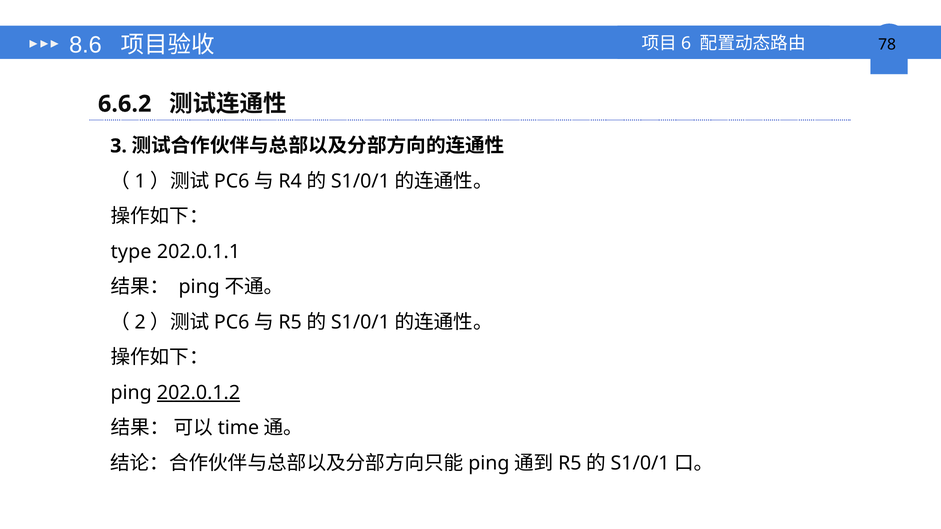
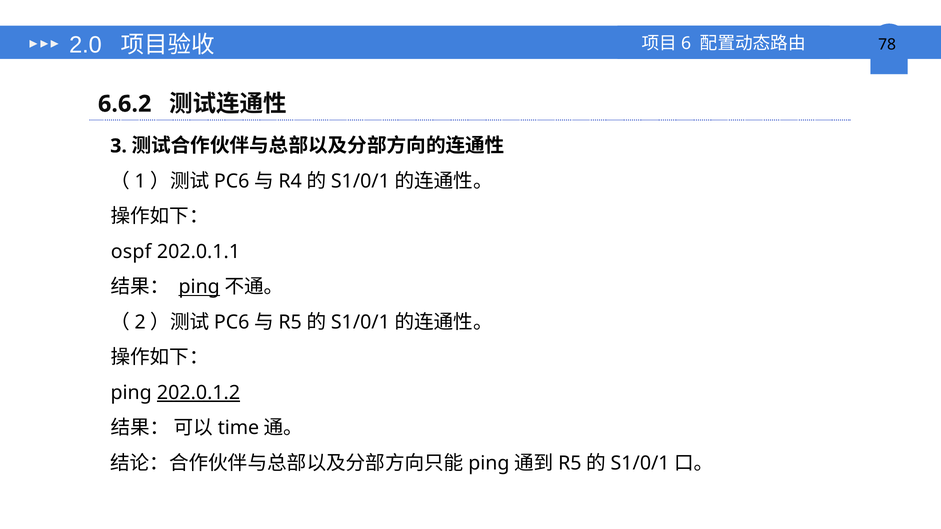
8.6: 8.6 -> 2.0 (85, 45)
type: type -> ospf (131, 252)
ping underline: none -> present (199, 287)
